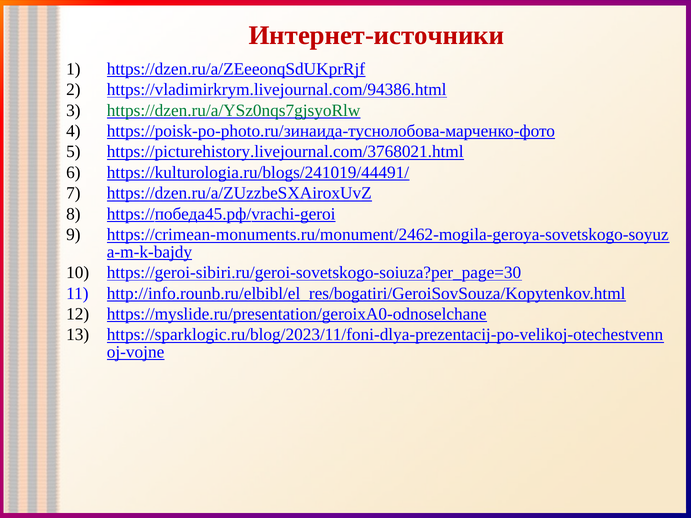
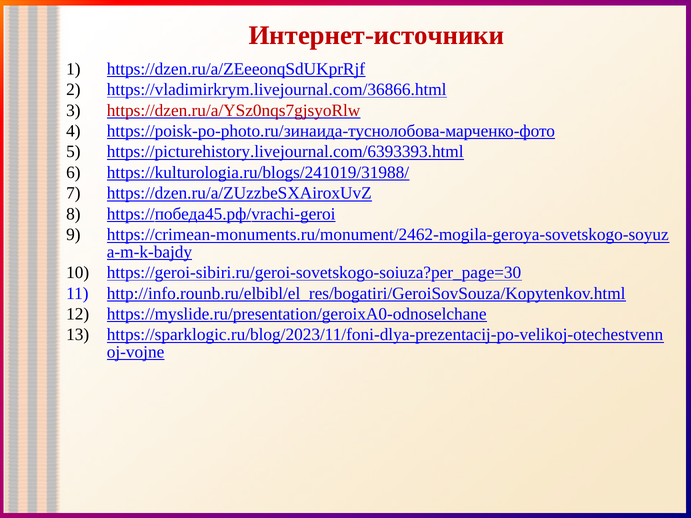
https://vladimirkrym.livejournal.com/94386.html: https://vladimirkrym.livejournal.com/94386.html -> https://vladimirkrym.livejournal.com/36866.html (277, 90)
https://dzen.ru/a/YSz0nqs7gjsyoRlw colour: green -> red (234, 110)
https://picturehistory.livejournal.com/3768021.html: https://picturehistory.livejournal.com/3768021.html -> https://picturehistory.livejournal.com/6393393.html (285, 152)
https://kulturologia.ru/blogs/241019/44491/: https://kulturologia.ru/blogs/241019/44491/ -> https://kulturologia.ru/blogs/241019/31988/ (258, 173)
